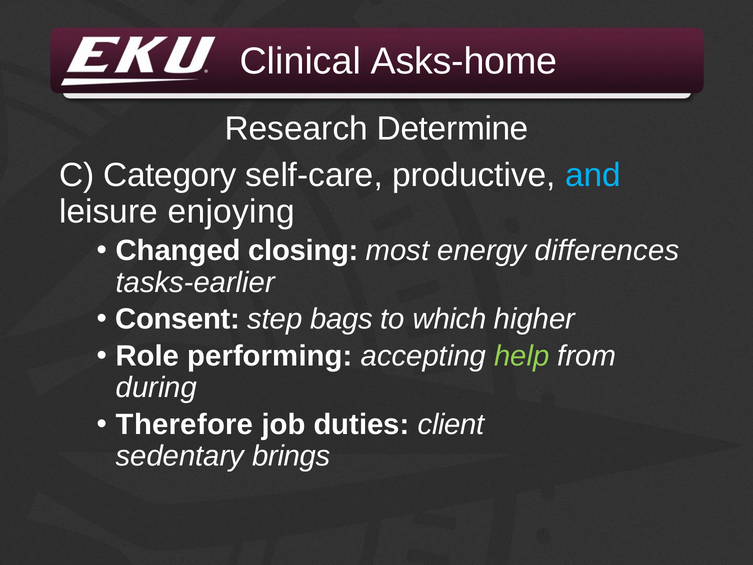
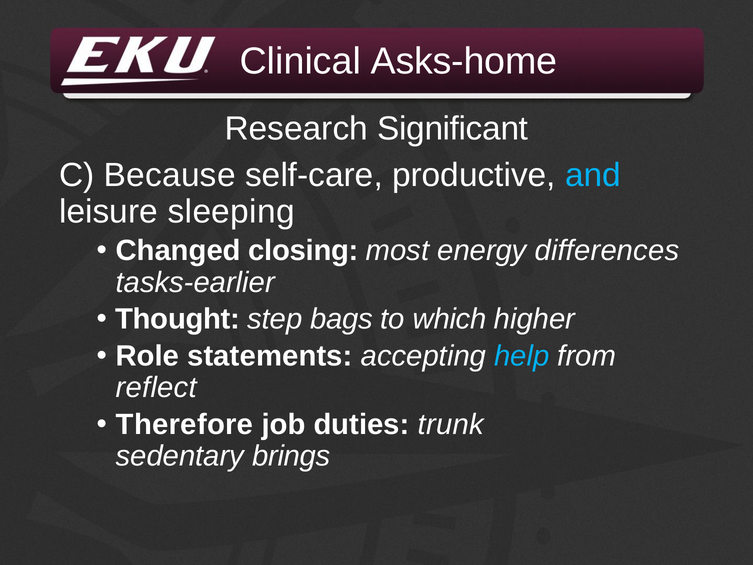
Determine: Determine -> Significant (453, 129)
Category: Category -> Because (170, 175)
enjoying: enjoying -> sleeping (231, 212)
Consent: Consent -> Thought (178, 319)
performing: performing -> statements (270, 356)
help colour: light green -> light blue (522, 356)
during: during -> reflect (156, 388)
client: client -> trunk (451, 424)
